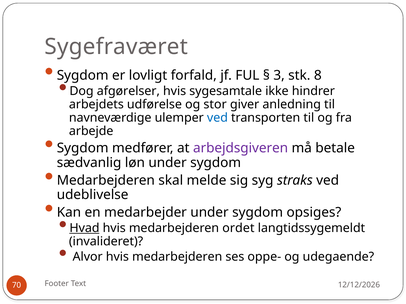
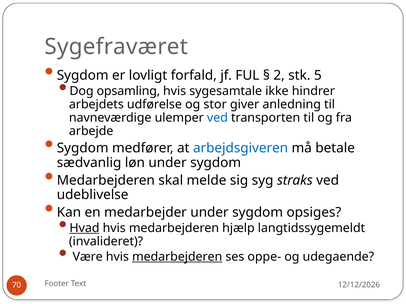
3: 3 -> 2 (279, 75)
8: 8 -> 5 (318, 75)
afgørelser: afgørelser -> opsamling (128, 91)
arbejdsgiveren colour: purple -> blue (241, 148)
ordet: ordet -> hjælp (238, 228)
Alvor: Alvor -> Være (88, 257)
medarbejderen underline: none -> present (177, 257)
